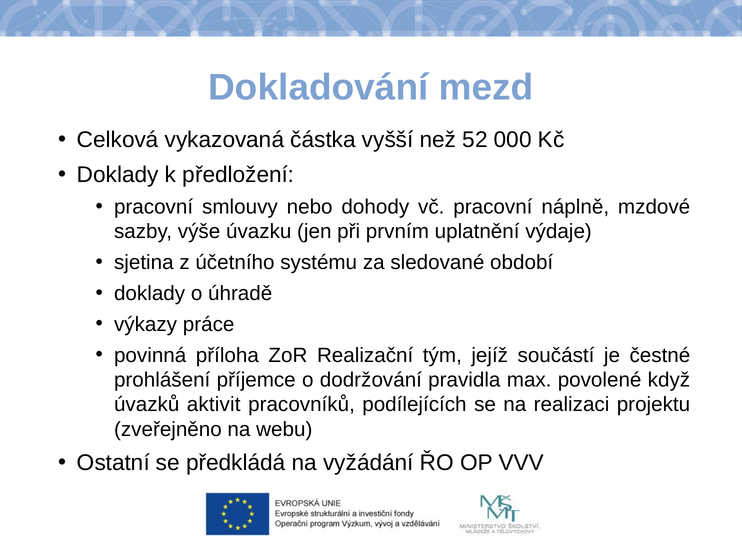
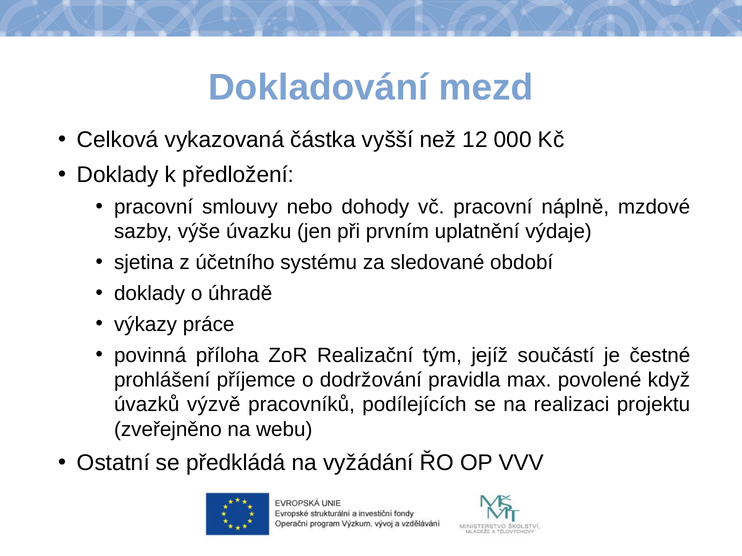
52: 52 -> 12 (475, 140)
aktivit: aktivit -> výzvě (214, 405)
